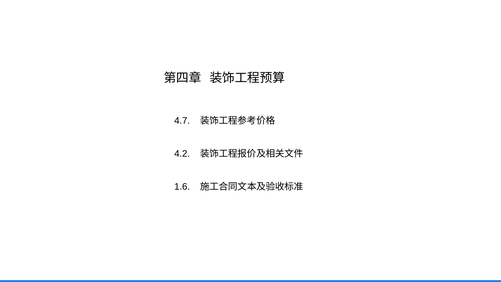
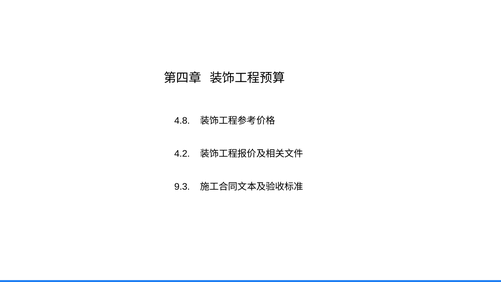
4.7: 4.7 -> 4.8 (182, 121)
1.6: 1.6 -> 9.3 (182, 186)
